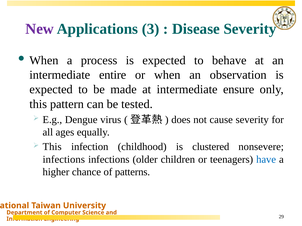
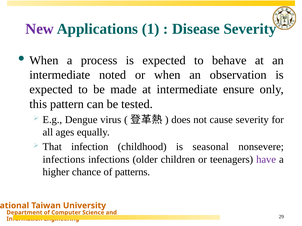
3: 3 -> 1 (151, 29)
entire: entire -> noted (113, 75)
This: This -> That (52, 147)
clustered: clustered -> seasonal (211, 147)
have colour: blue -> purple (266, 160)
